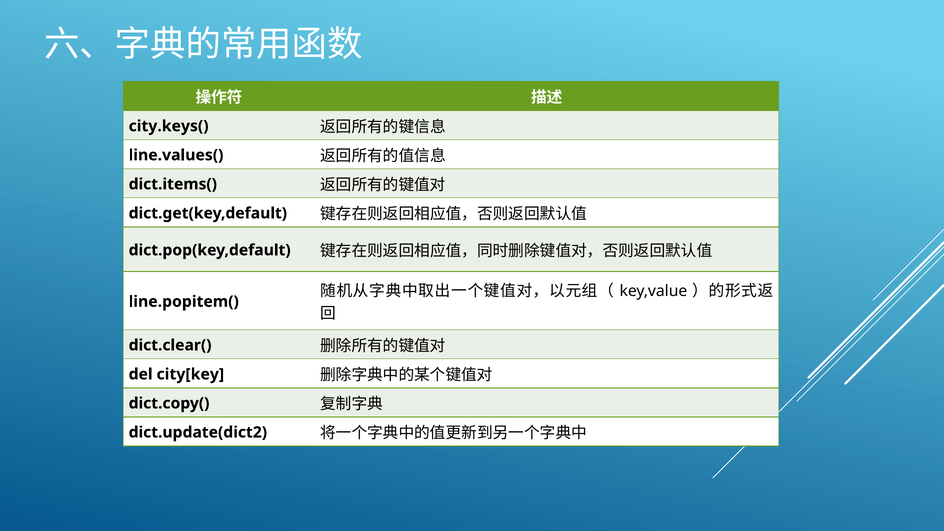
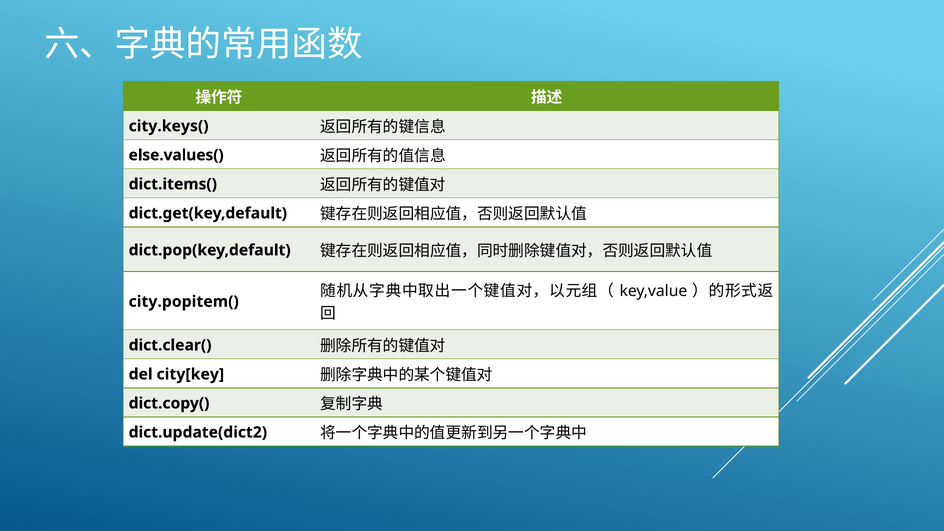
line.values(: line.values( -> else.values( (176, 155)
line.popitem(: line.popitem( -> city.popitem( (184, 302)
